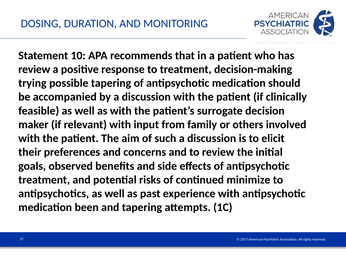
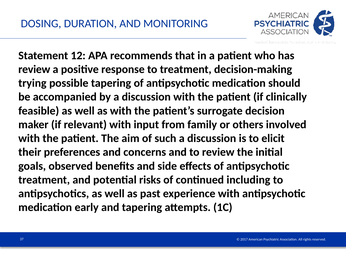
10: 10 -> 12 (78, 56)
minimize: minimize -> including (248, 180)
been: been -> early (87, 208)
